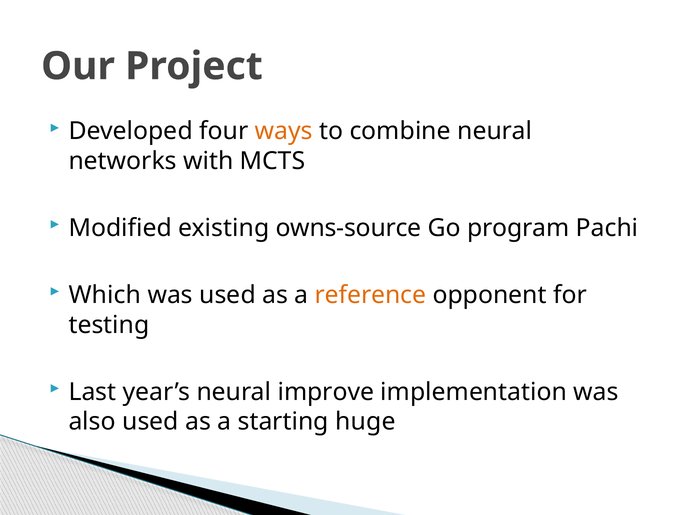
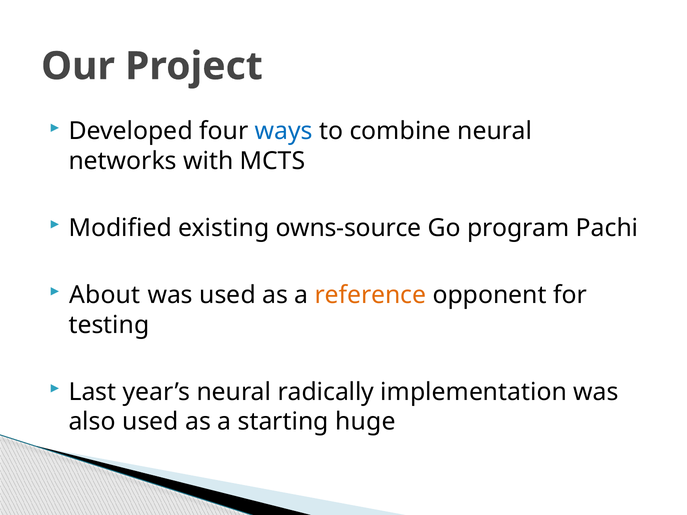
ways colour: orange -> blue (284, 131)
Which: Which -> About (105, 295)
improve: improve -> radically (326, 392)
